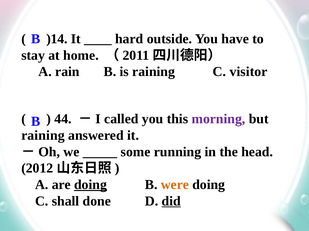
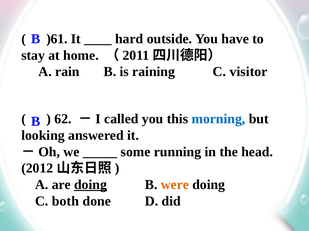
)14: )14 -> )61 (57, 39)
44: 44 -> 62 (63, 119)
morning colour: purple -> blue (218, 119)
raining: raining -> looking (43, 136)
shall: shall -> both (65, 202)
did underline: present -> none (171, 202)
